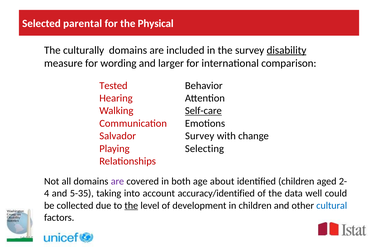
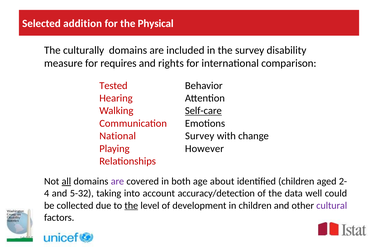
parental: parental -> addition (83, 24)
disability underline: present -> none (287, 50)
wording: wording -> requires (118, 63)
larger: larger -> rights (171, 63)
Salvador: Salvador -> National (118, 136)
Selecting: Selecting -> However (204, 148)
all underline: none -> present (66, 181)
5-35: 5-35 -> 5-32 (82, 193)
accuracy/identified: accuracy/identified -> accuracy/detection (216, 193)
cultural colour: blue -> purple (332, 205)
